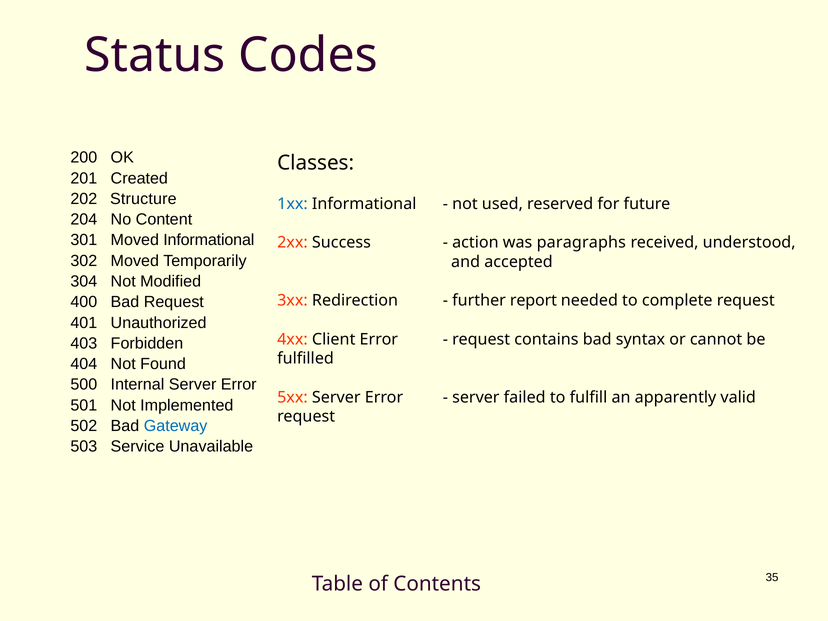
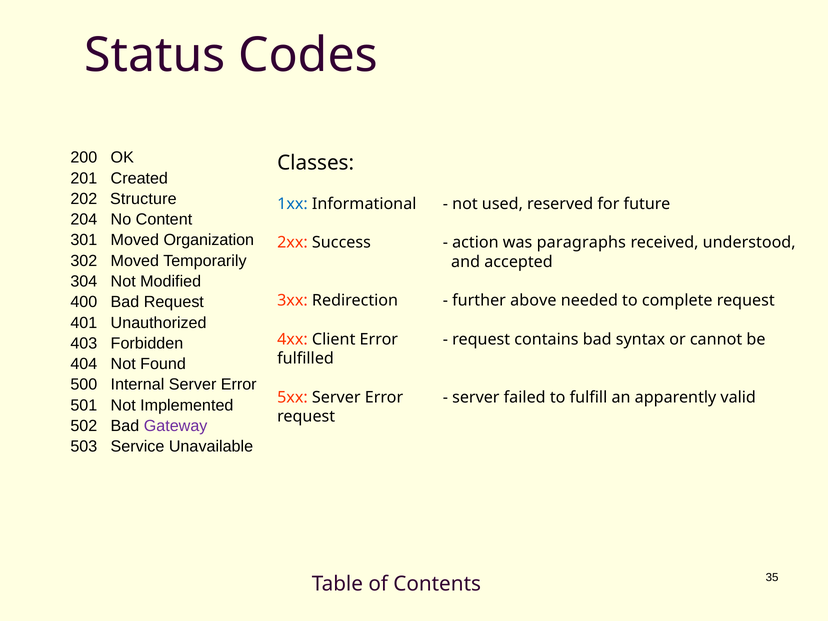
Moved Informational: Informational -> Organization (209, 240)
report: report -> above (533, 301)
Gateway colour: blue -> purple (176, 426)
